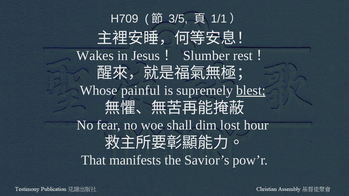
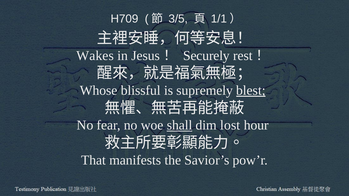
Slumber: Slumber -> Securely (206, 56)
painful: painful -> blissful (141, 91)
shall underline: none -> present (180, 125)
